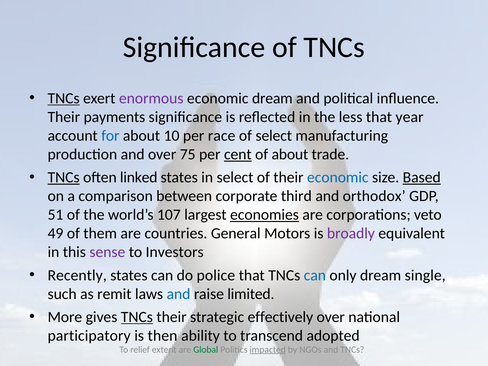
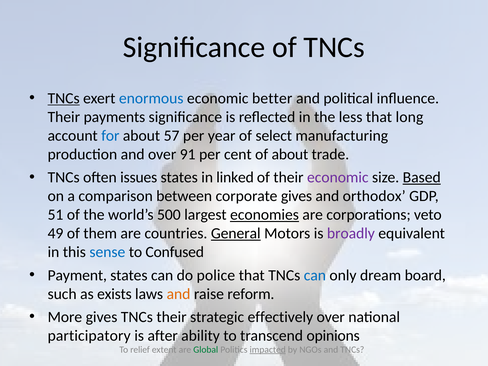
enormous colour: purple -> blue (151, 98)
economic dream: dream -> better (272, 98)
year: year -> long (409, 117)
10: 10 -> 57 (172, 136)
race: race -> year (222, 136)
75: 75 -> 91 (188, 154)
cent underline: present -> none (238, 154)
TNCs underline: present -> none (64, 177)
linked: linked -> issues (139, 177)
in select: select -> linked (235, 177)
economic colour: blue -> purple (338, 177)
corporate third: third -> gives (296, 196)
107: 107 -> 500 (169, 215)
General underline: none -> present (236, 233)
sense colour: purple -> blue (107, 252)
Investors: Investors -> Confused (175, 252)
Recently: Recently -> Payment (77, 275)
single: single -> board (425, 275)
remit: remit -> exists (114, 294)
and colour: blue -> orange (178, 294)
limited: limited -> reform (251, 294)
TNCs underline: present -> none (137, 317)
then: then -> after (163, 336)
adopted: adopted -> opinions (333, 336)
